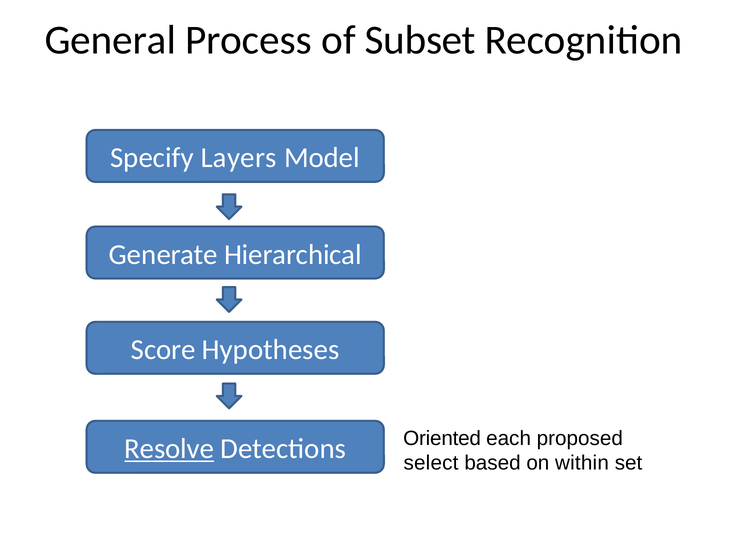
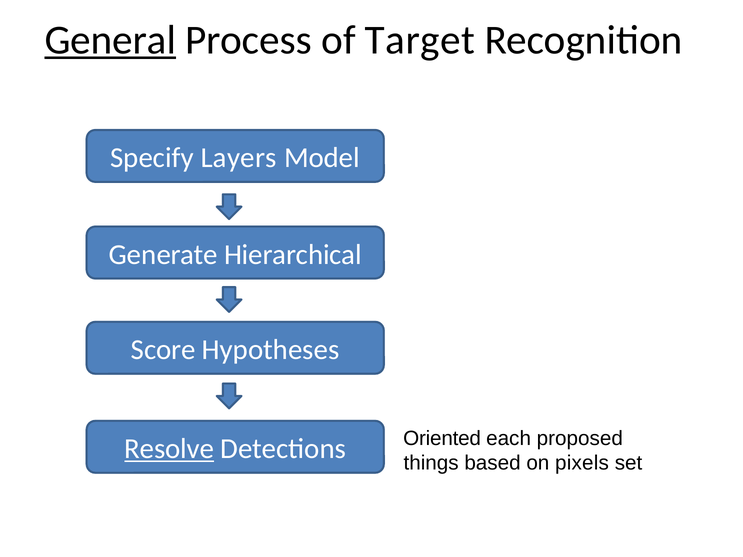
General underline: none -> present (110, 40)
Subset: Subset -> Target (420, 40)
select: select -> things (431, 463)
within: within -> pixels (582, 463)
